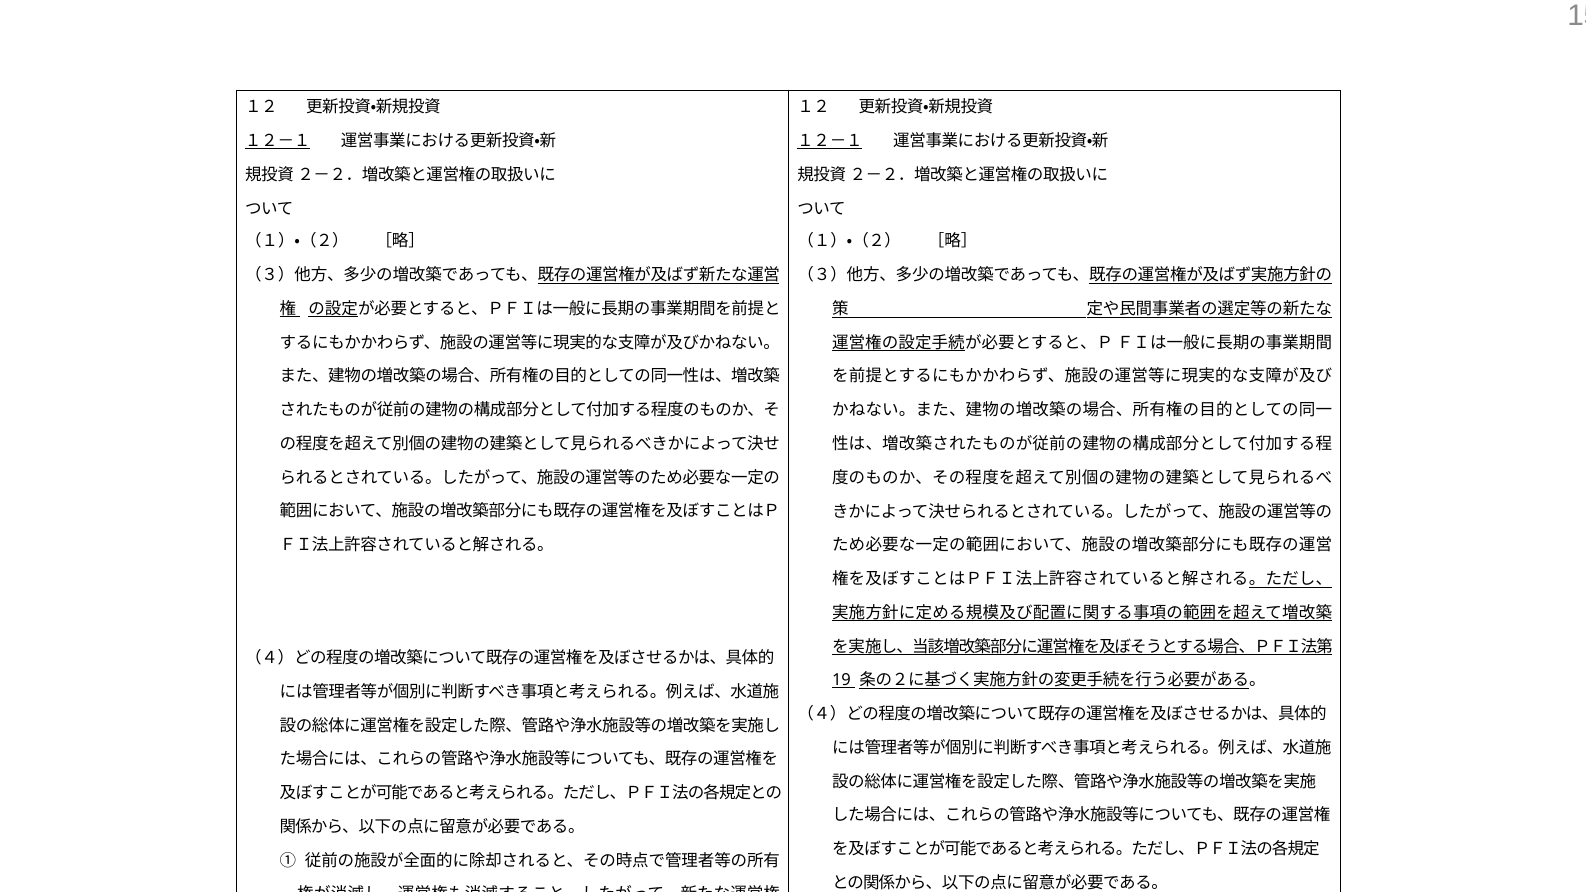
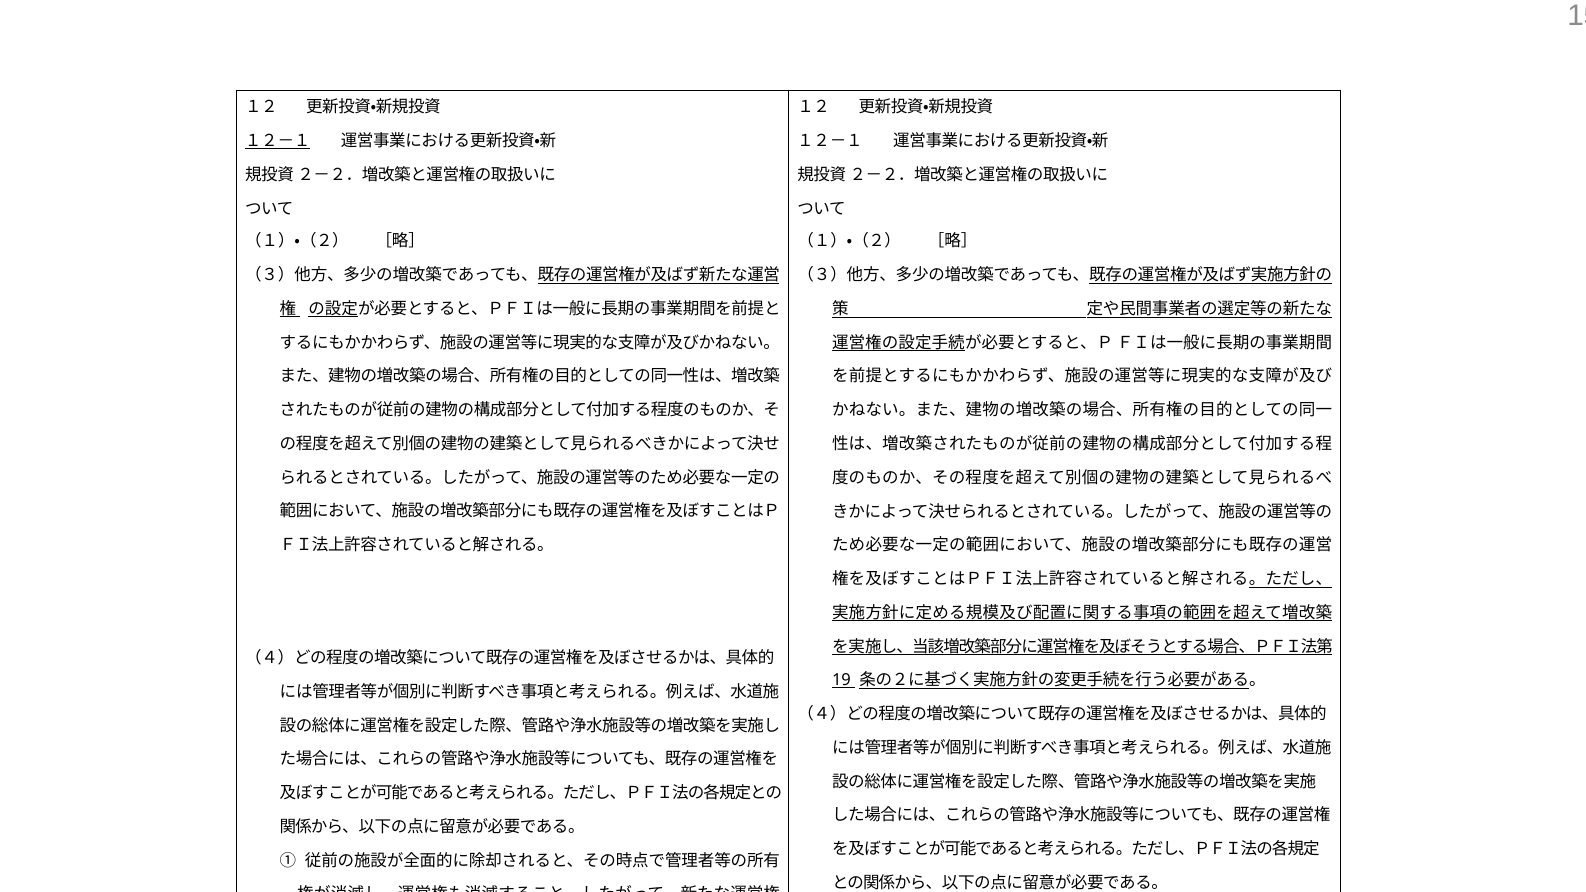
１２－１ underline: present -> none (830, 141)
